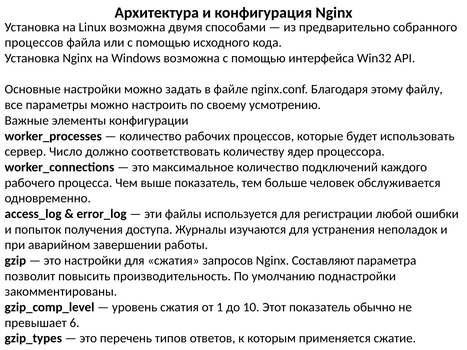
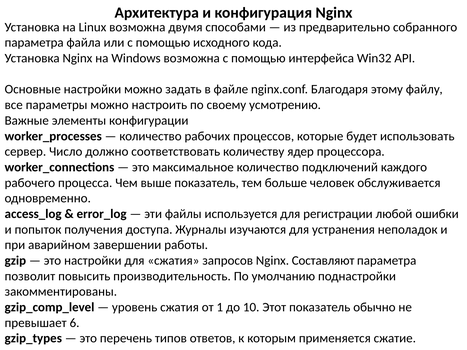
процессов: процессов -> параметра (34, 43)
